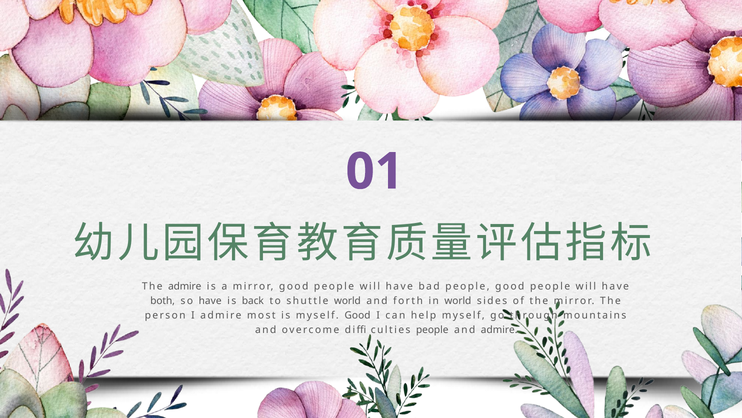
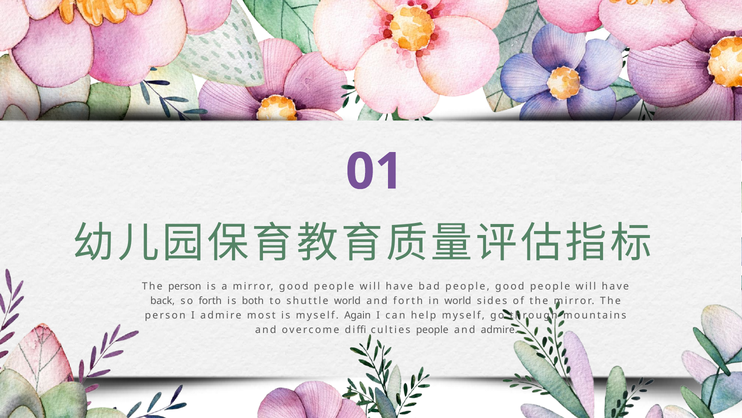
admire: admire -> person (185, 286)
both: both -> back (163, 300)
so have: have -> forth (210, 300)
back: back -> both (253, 300)
myself Good: Good -> Again (358, 315)
